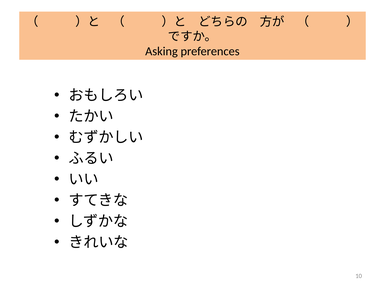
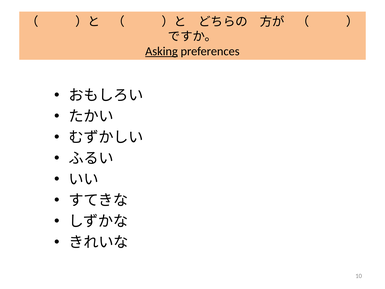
Asking underline: none -> present (162, 51)
